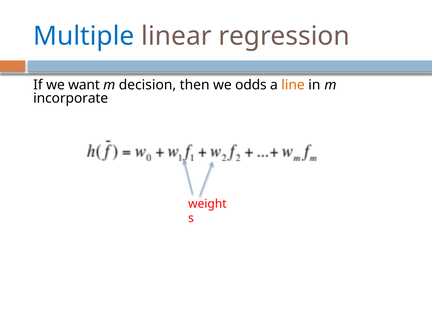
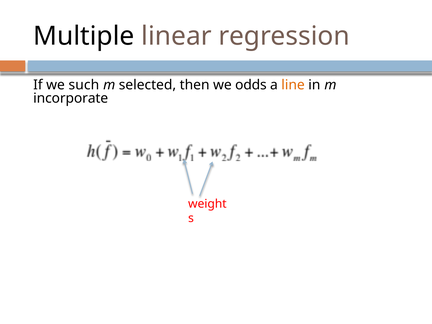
Multiple colour: blue -> black (84, 36)
want: want -> such (84, 85)
decision: decision -> selected (147, 85)
